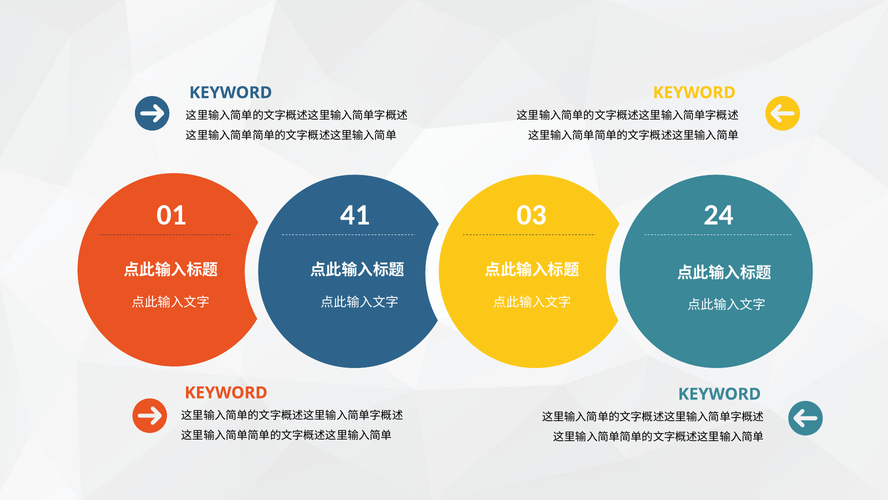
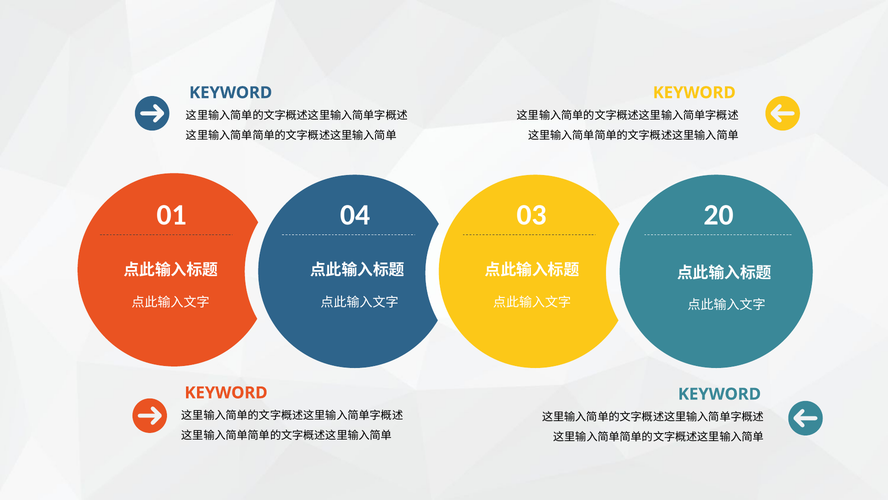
41: 41 -> 04 (355, 215)
24: 24 -> 20 (719, 215)
